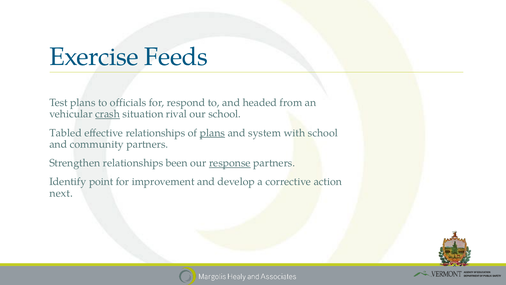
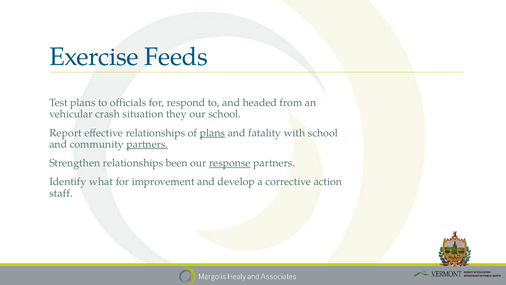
crash underline: present -> none (108, 114)
rival: rival -> they (176, 114)
Tabled: Tabled -> Report (66, 133)
system: system -> fatality (265, 133)
partners underline: none -> present (147, 144)
point: point -> what (101, 182)
next: next -> staff (60, 193)
